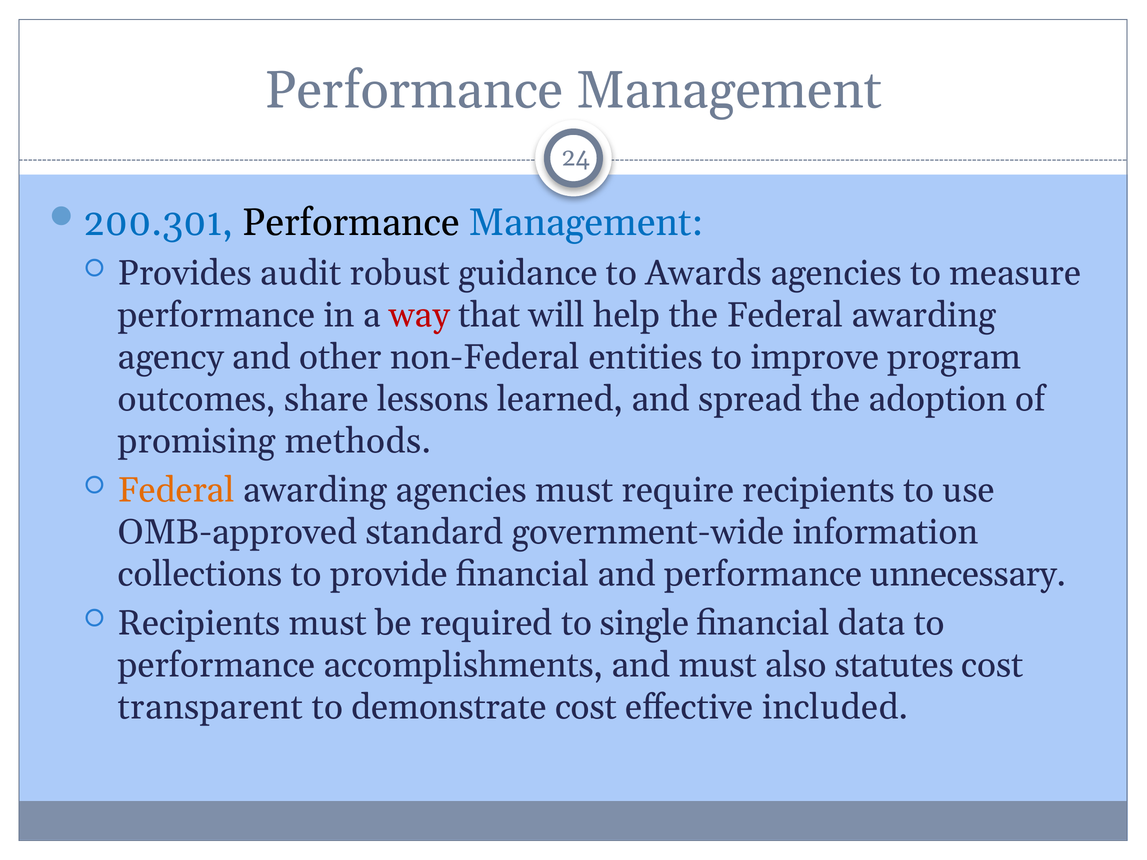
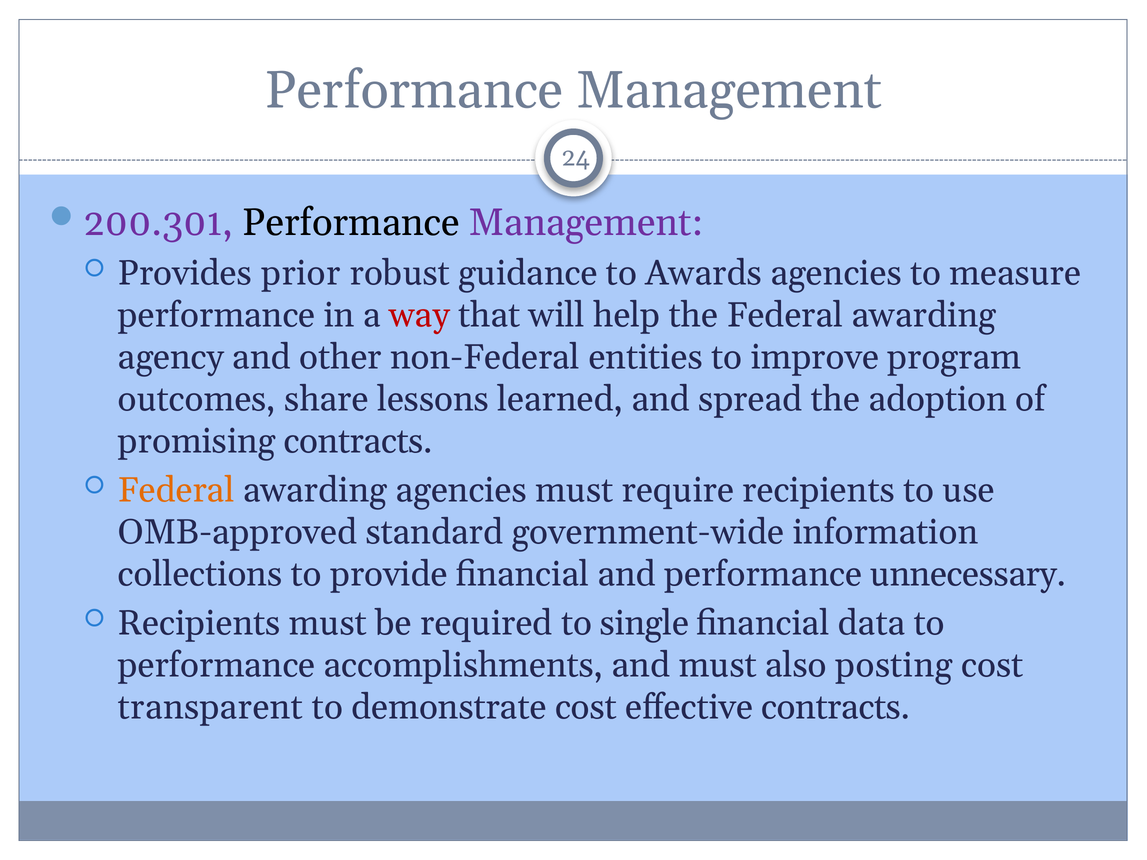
200.301 colour: blue -> purple (158, 223)
Management colour: blue -> purple (586, 223)
audit: audit -> prior (301, 274)
promising methods: methods -> contracts (358, 442)
statutes: statutes -> posting (894, 665)
effective included: included -> contracts (836, 707)
